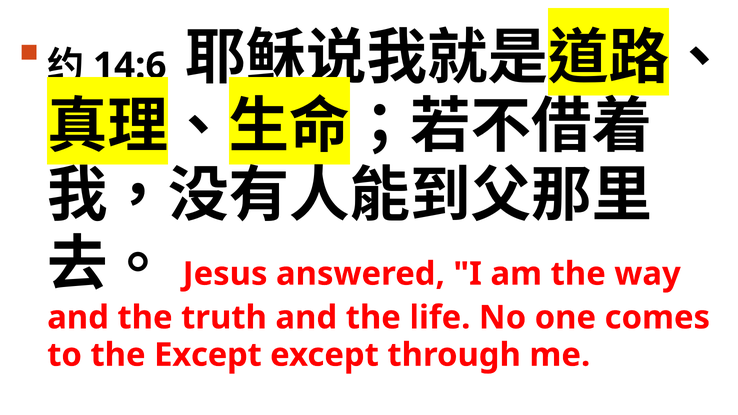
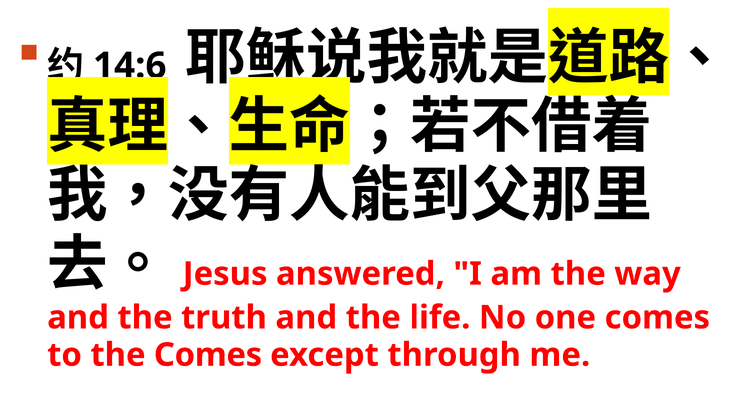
the Except: Except -> Comes (208, 355)
